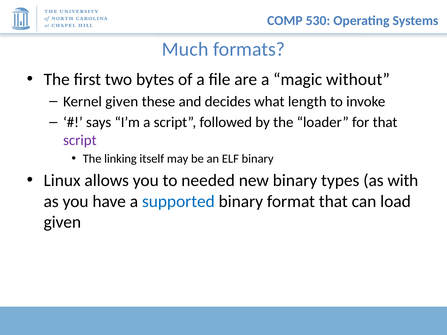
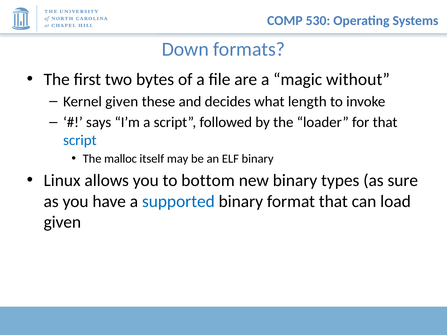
Much: Much -> Down (185, 49)
script colour: purple -> blue (80, 140)
linking: linking -> malloc (120, 159)
needed: needed -> bottom (208, 181)
with: with -> sure (403, 181)
